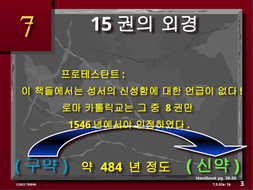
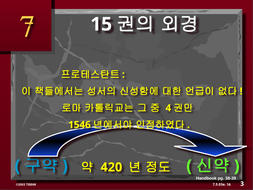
8: 8 -> 4 (168, 108)
484: 484 -> 420 (111, 167)
